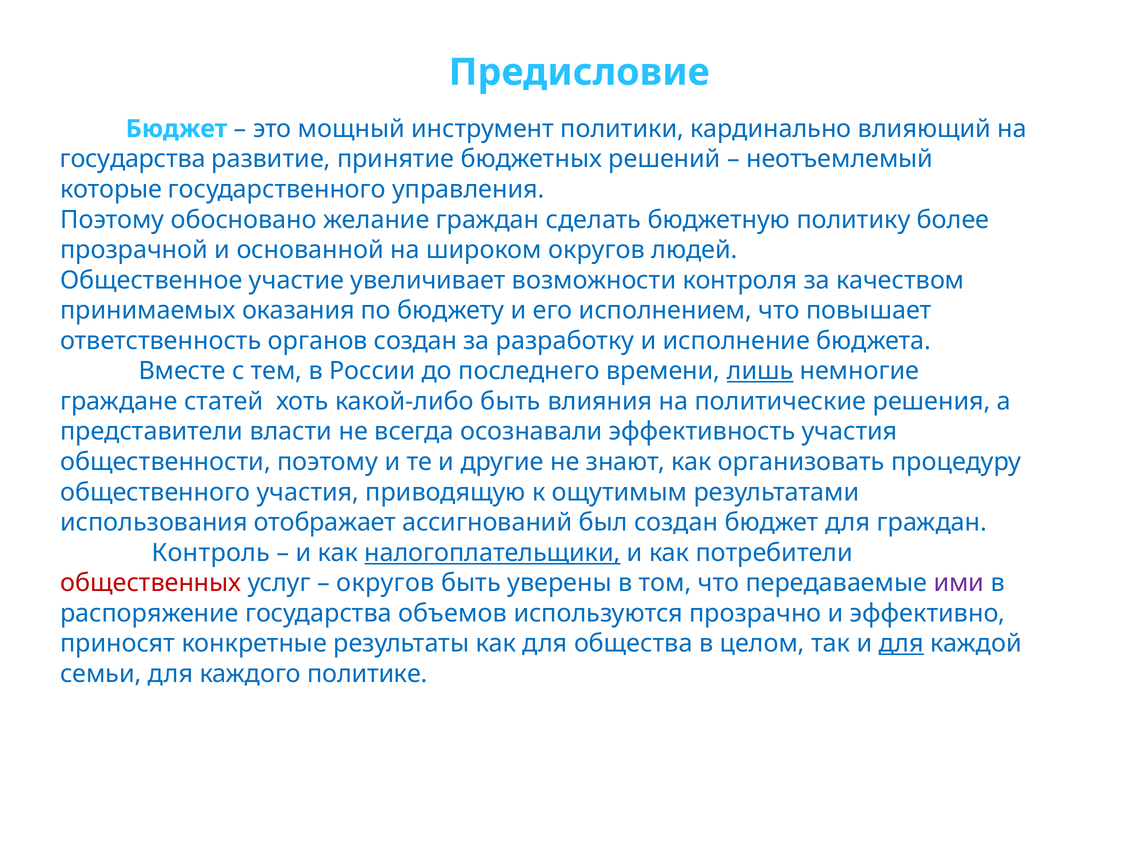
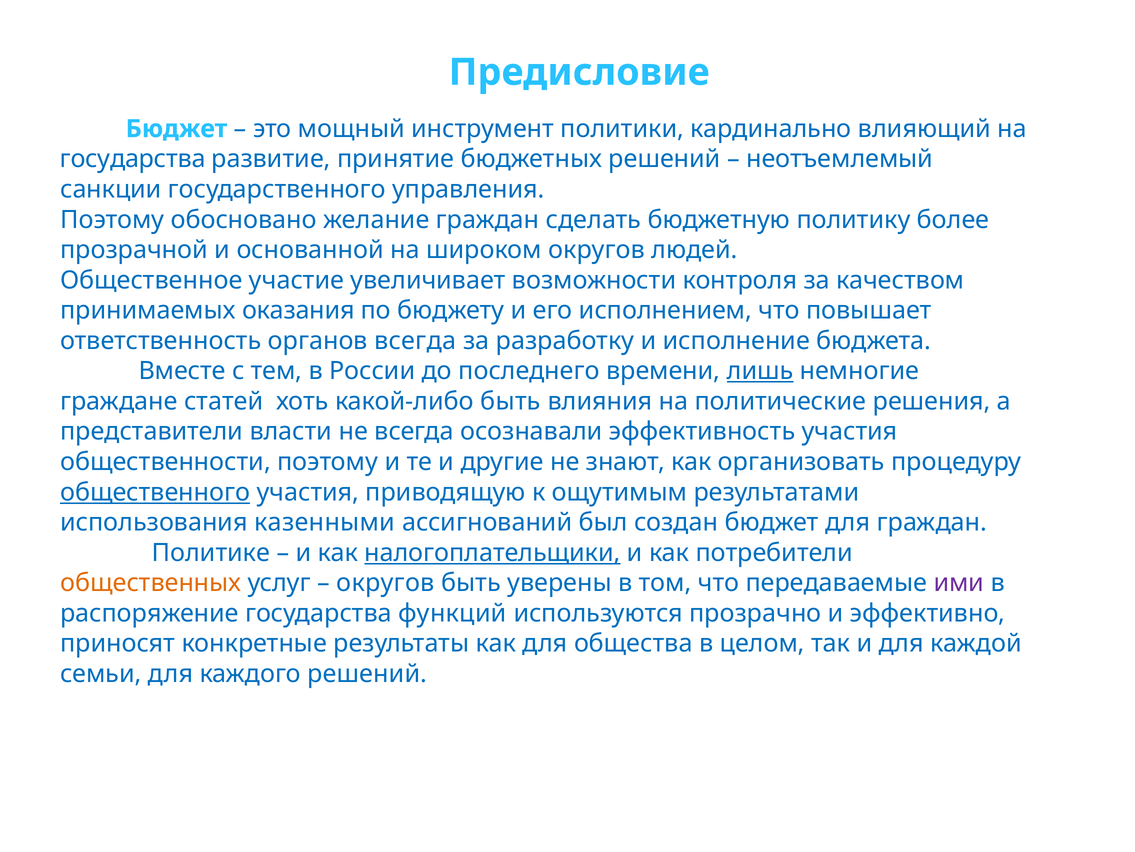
которые: которые -> санкции (111, 189)
органов создан: создан -> всегда (415, 340)
общественного underline: none -> present (155, 492)
отображает: отображает -> казенными (325, 522)
Контроль: Контроль -> Политике (211, 552)
общественных colour: red -> orange (151, 583)
объемов: объемов -> функций (452, 613)
для underline: present -> none (901, 643)
каждого политике: политике -> решений (367, 673)
